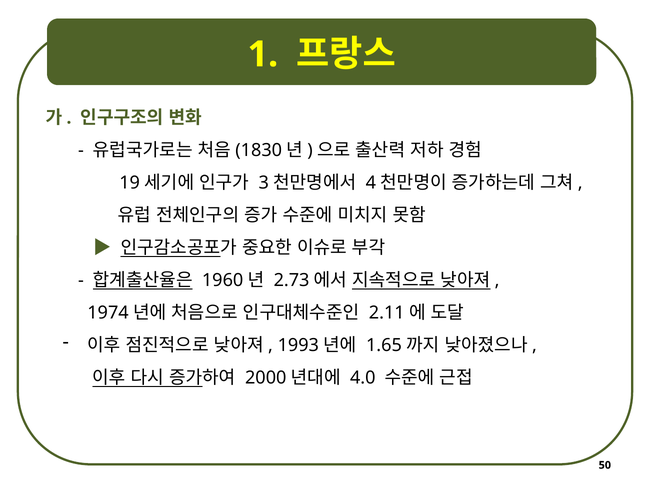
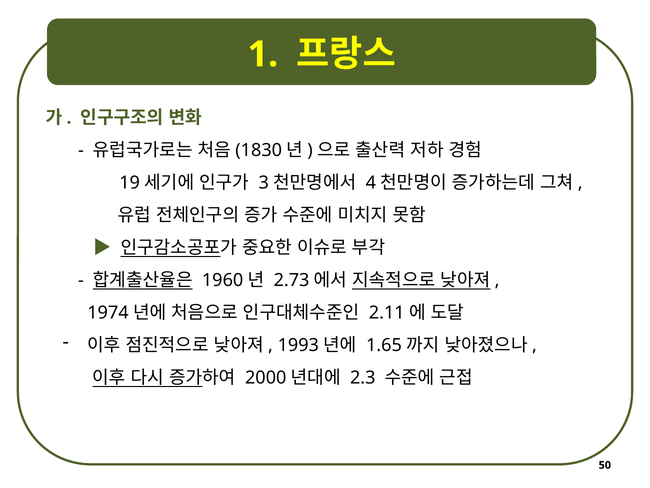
4.0: 4.0 -> 2.3 (363, 378)
